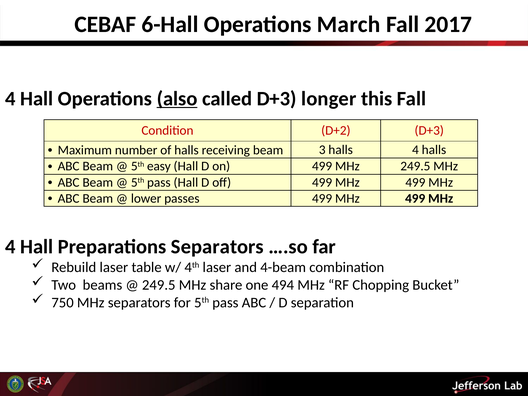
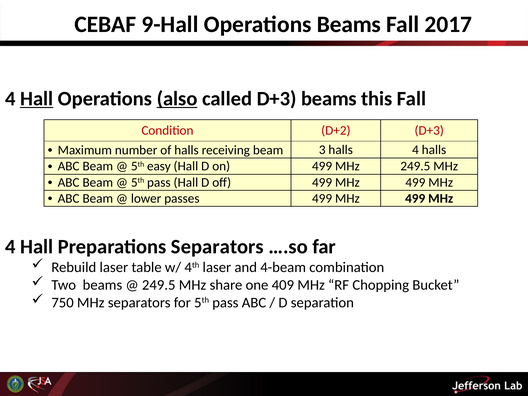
6-Hall: 6-Hall -> 9-Hall (170, 24)
Operations March: March -> Beams (349, 24)
Hall underline: none -> present (37, 99)
D+3 longer: longer -> beams (329, 99)
494: 494 -> 409 (283, 285)
